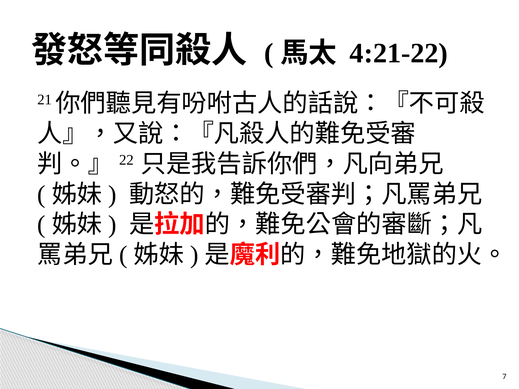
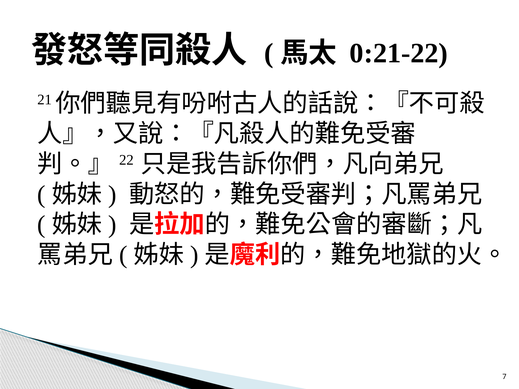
4:21-22: 4:21-22 -> 0:21-22 (399, 53)
